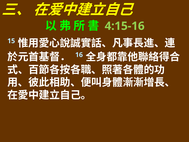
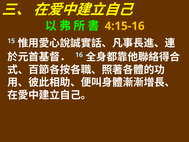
4:15-16 colour: light green -> yellow (125, 26)
